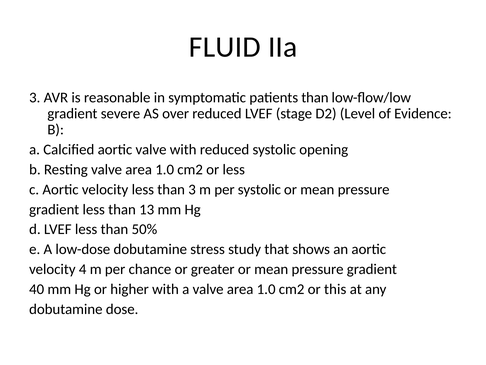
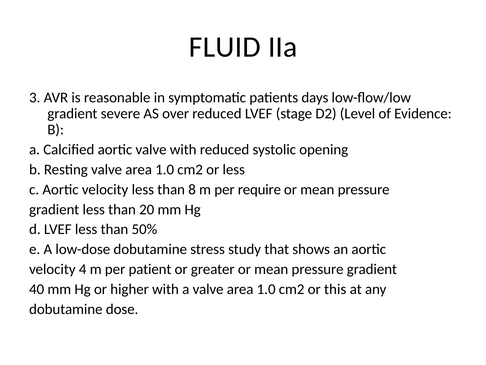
patients than: than -> days (315, 97)
than 3: 3 -> 8 (192, 189)
per systolic: systolic -> require (259, 189)
13: 13 -> 20 (147, 209)
chance: chance -> patient (150, 269)
